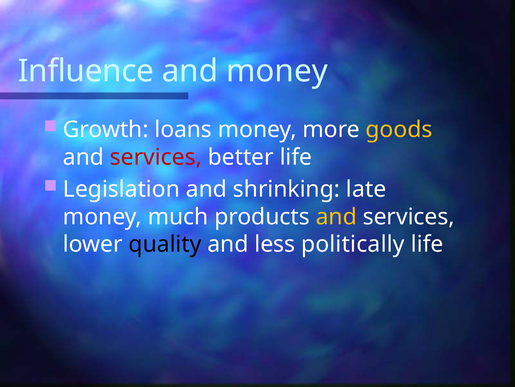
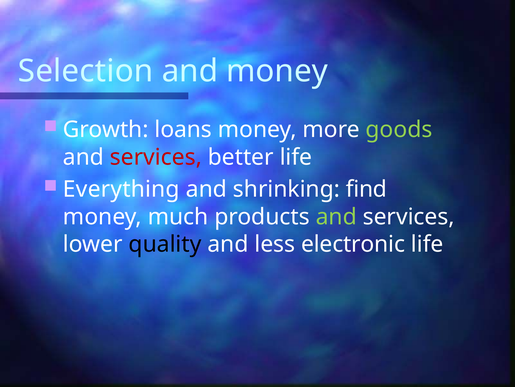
Influence: Influence -> Selection (86, 71)
goods colour: yellow -> light green (399, 129)
Legislation: Legislation -> Everything (121, 189)
late: late -> find (366, 189)
and colour: yellow -> light green (336, 216)
politically: politically -> electronic (353, 244)
